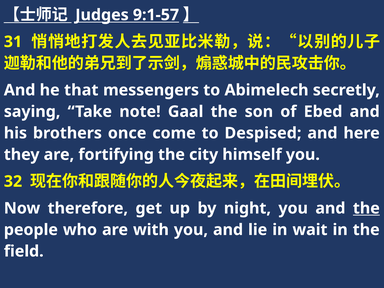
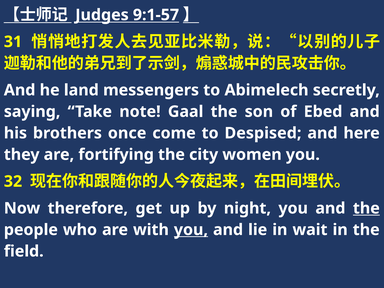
that: that -> land (81, 90)
himself: himself -> women (252, 155)
you underline: none -> present (191, 230)
